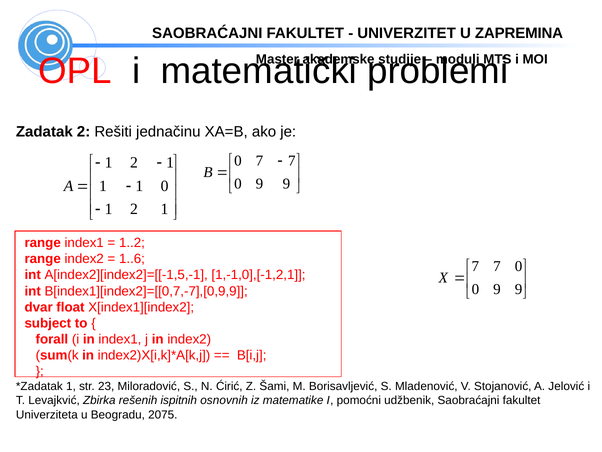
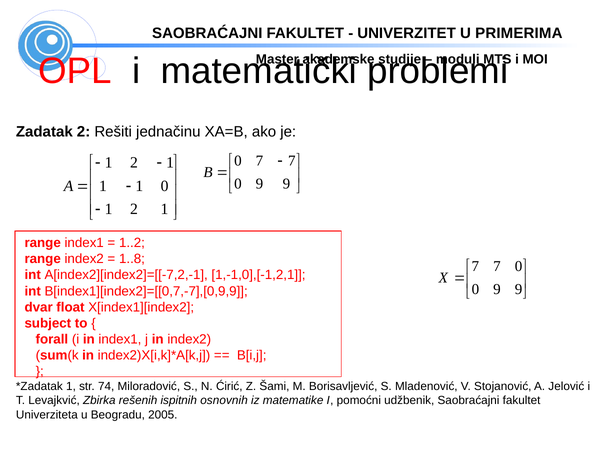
ZAPREMINA: ZAPREMINA -> PRIMERIMA (519, 33)
1..6: 1..6 -> 1..8 (132, 259)
A[index2][index2]=[[-1,5,-1: A[index2][index2]=[[-1,5,-1 -> A[index2][index2]=[[-7,2,-1 (126, 275)
23: 23 -> 74 (106, 386)
2075: 2075 -> 2005 (163, 414)
